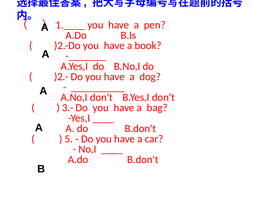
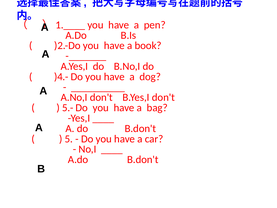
)2.-: )2.- -> )4.- (61, 77)
3.-: 3.- -> 5.- (68, 108)
